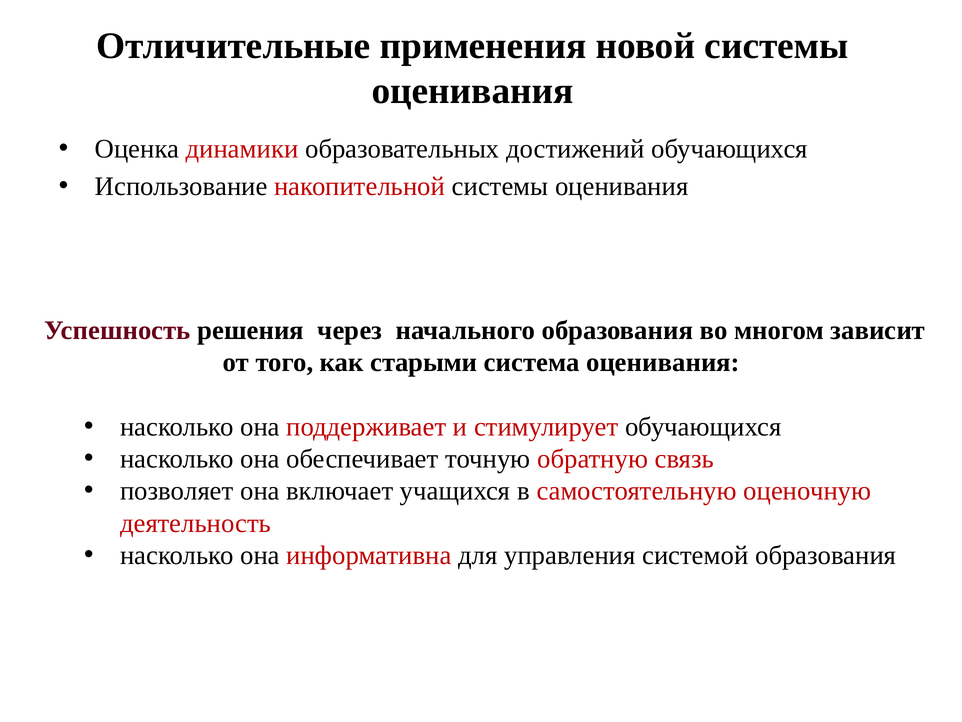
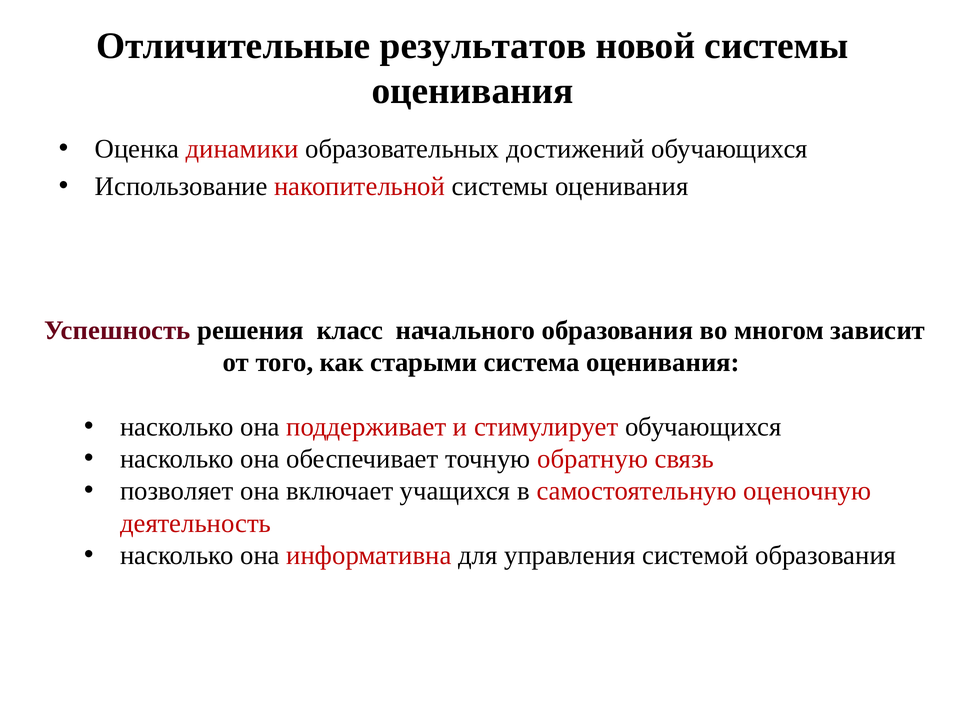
применения: применения -> результатов (483, 46)
через: через -> класс (350, 330)
